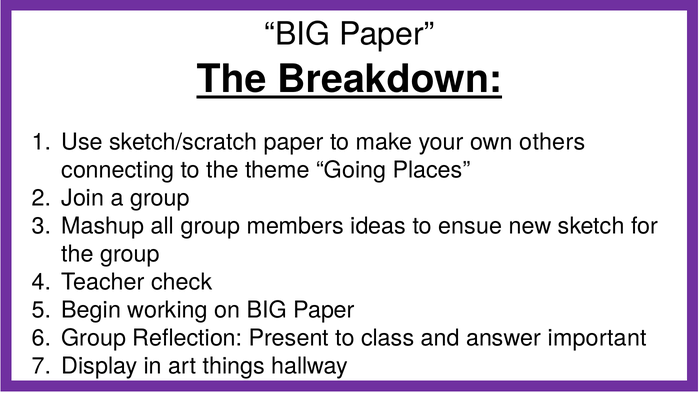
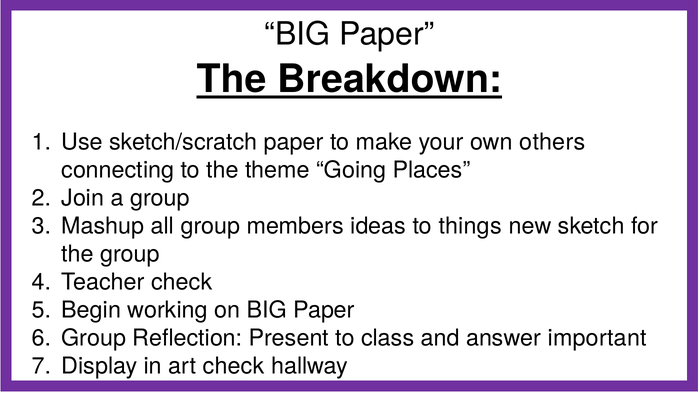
ensue: ensue -> things (470, 226)
art things: things -> check (234, 366)
